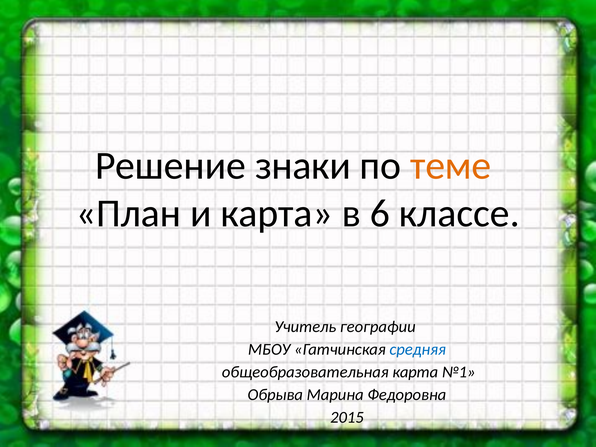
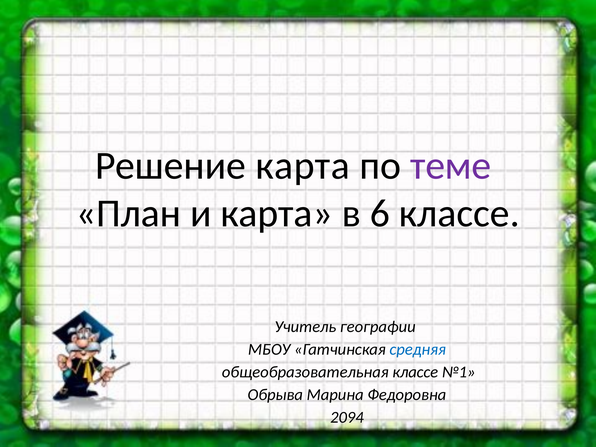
Решение знаки: знаки -> карта (303, 166)
теме colour: orange -> purple (451, 166)
общеобразовательная карта: карта -> классе (415, 372)
2015: 2015 -> 2094 (347, 417)
